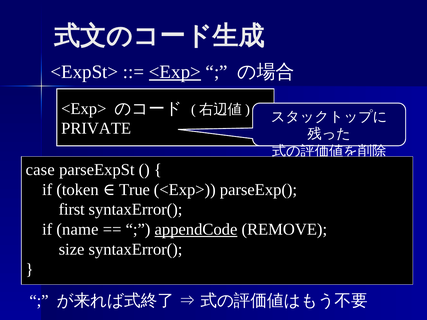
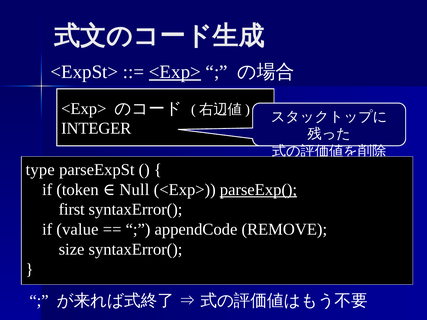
PRIVATE: PRIVATE -> INTEGER (96, 129)
case: case -> type (40, 170)
True: True -> Null (134, 190)
parseExp( underline: none -> present (258, 190)
name: name -> value (77, 230)
appendCode underline: present -> none (196, 230)
